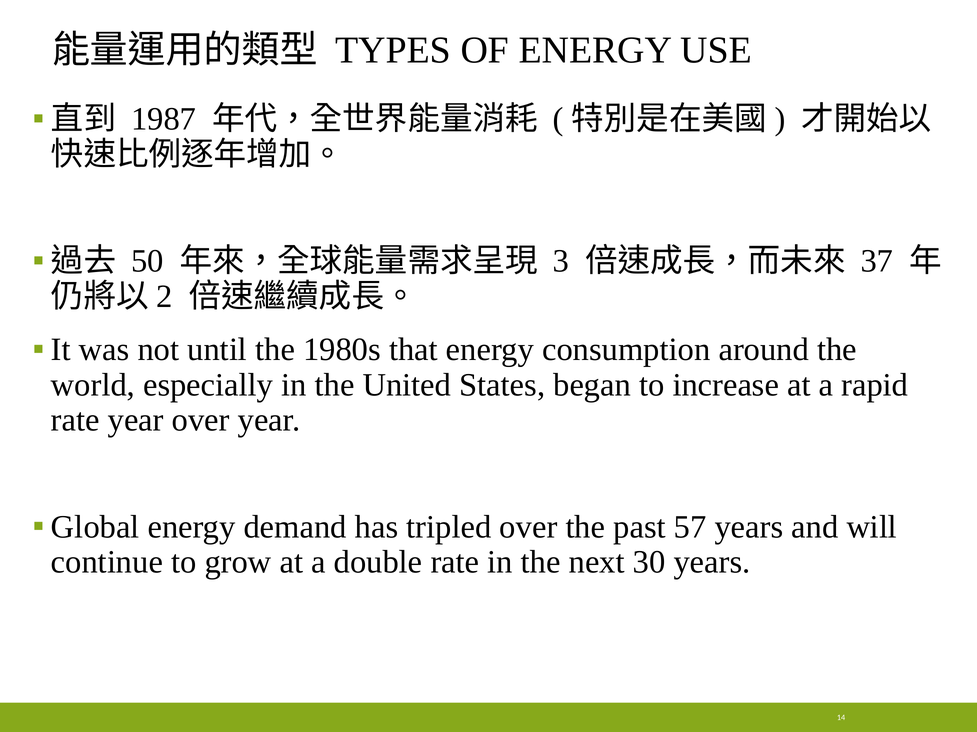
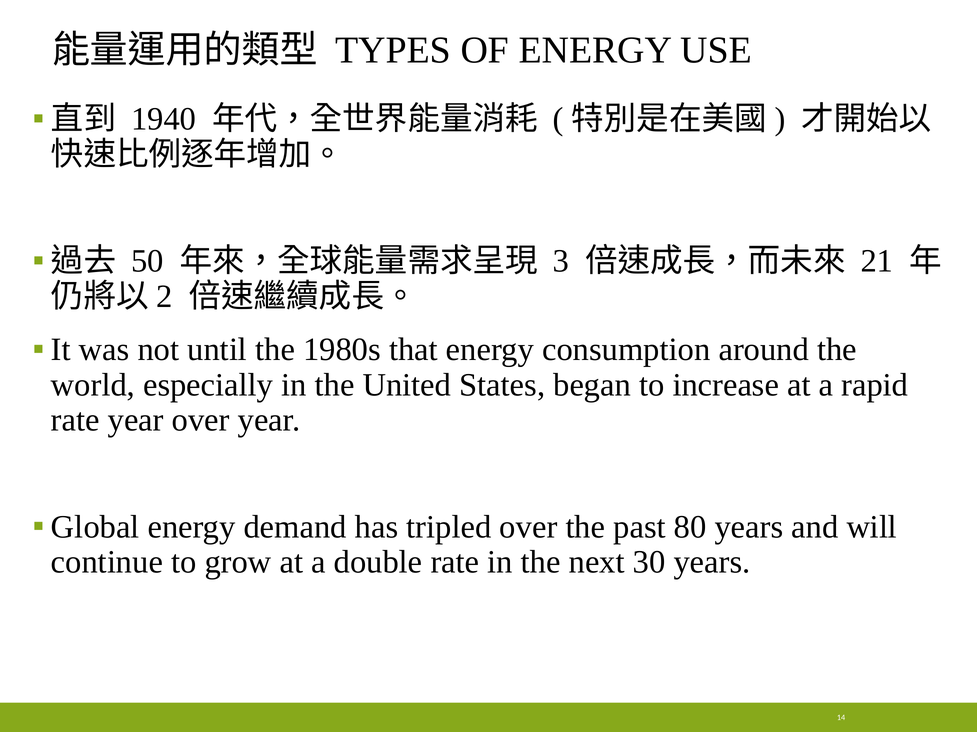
1987: 1987 -> 1940 (164, 119)
37: 37 -> 21 (877, 261)
57: 57 -> 80 (690, 527)
